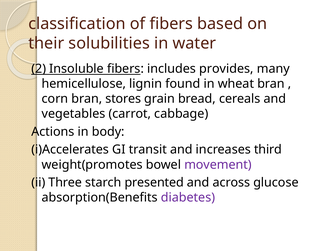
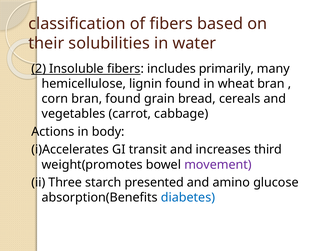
provides: provides -> primarily (226, 68)
bran stores: stores -> found (123, 99)
across: across -> amino (231, 182)
diabetes colour: purple -> blue (188, 197)
